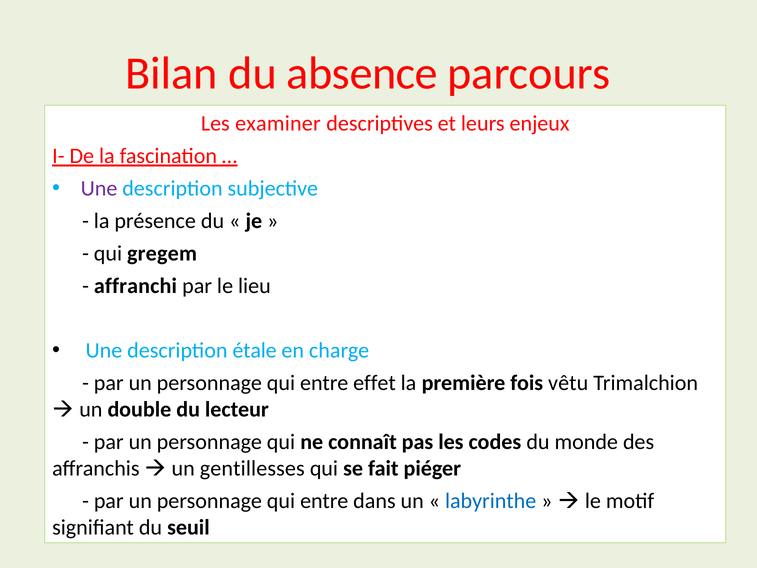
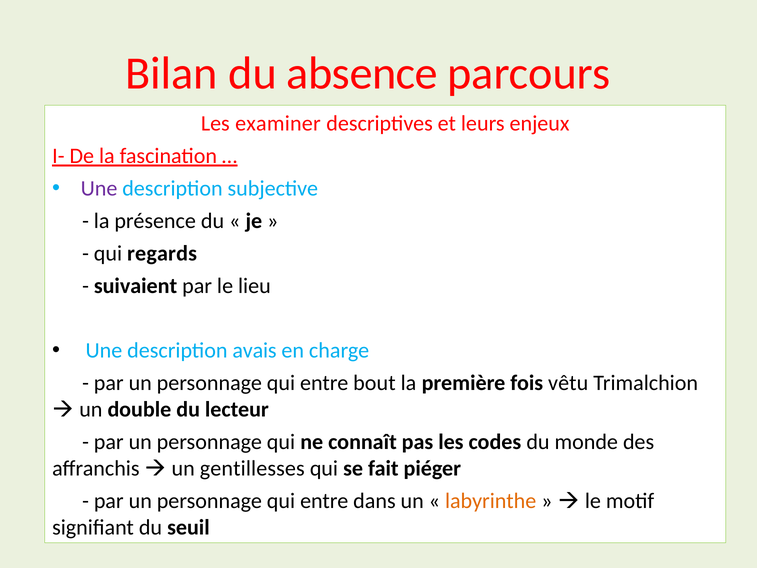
gregem: gregem -> regards (162, 253)
affranchi: affranchi -> suivaient (136, 286)
étale: étale -> avais (255, 350)
effet: effet -> bout (374, 383)
labyrinthe colour: blue -> orange (491, 501)
